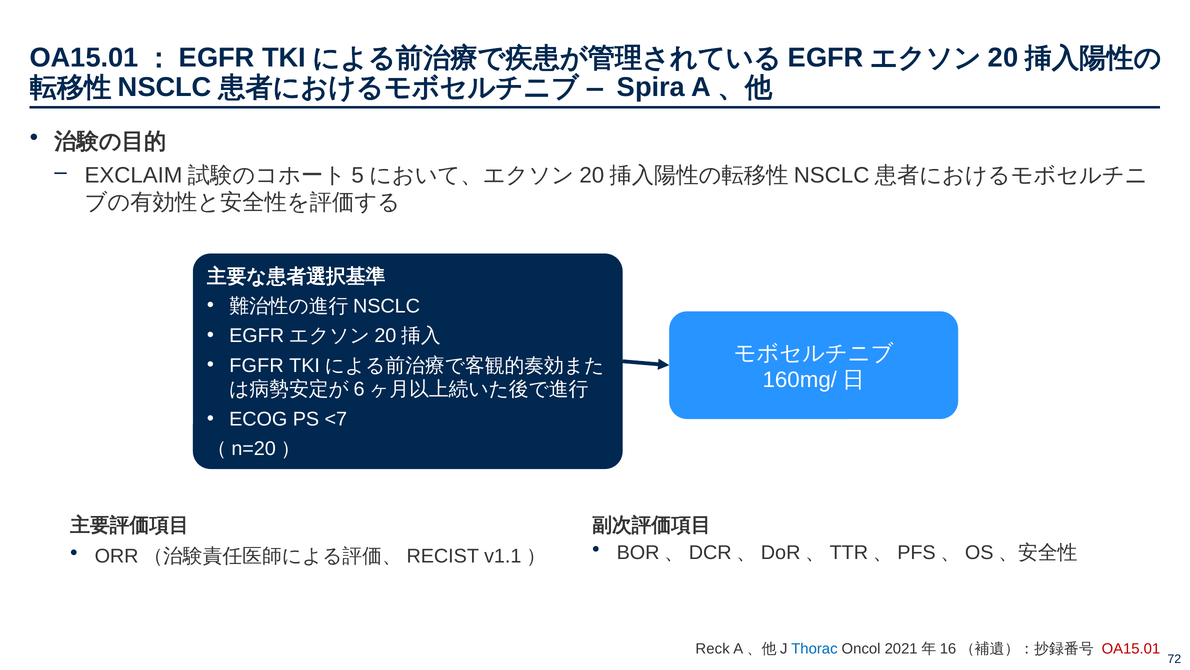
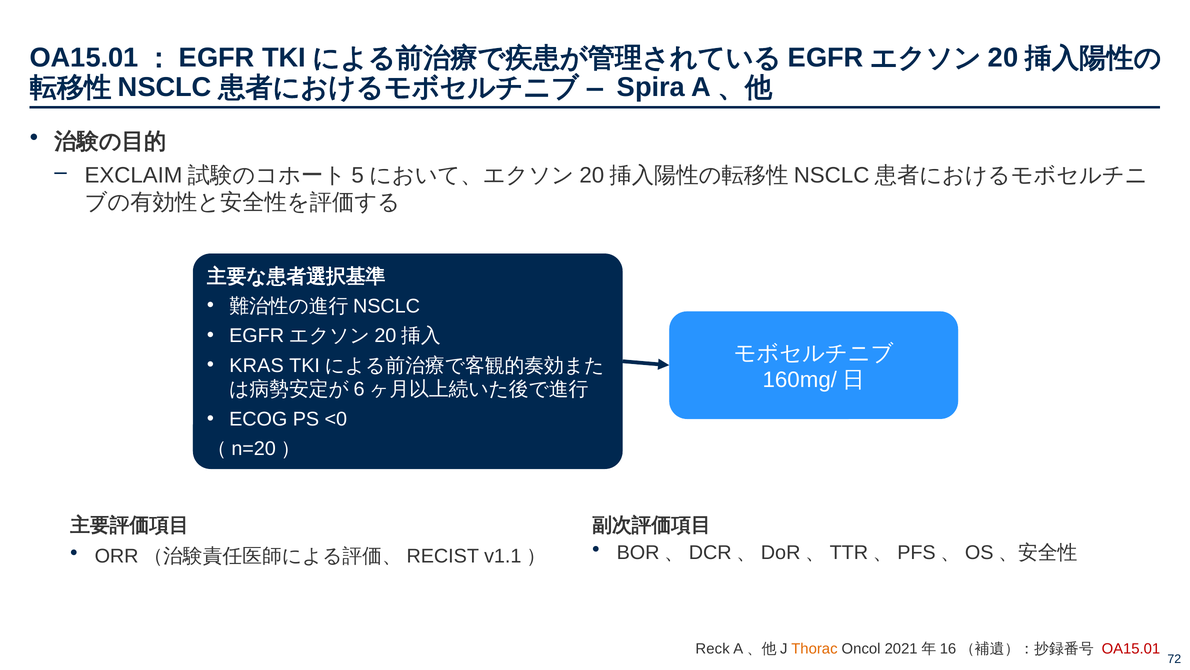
FGFR: FGFR -> KRAS (257, 365)
<7: <7 -> <0 (336, 419)
Thorac colour: blue -> orange (814, 648)
